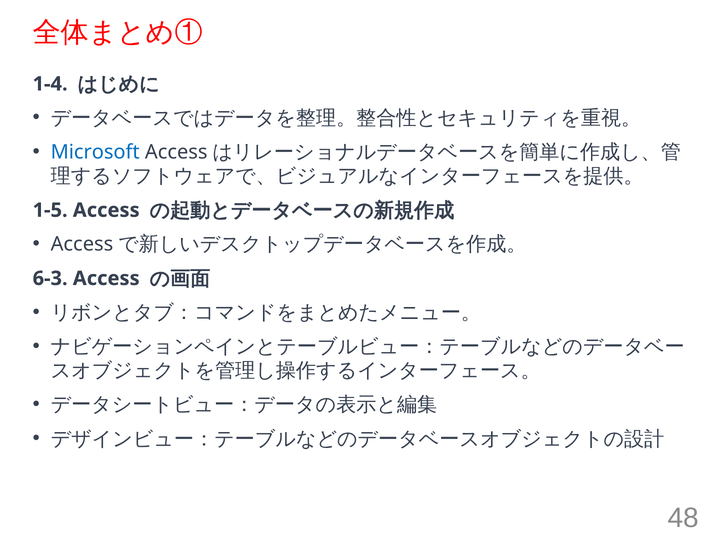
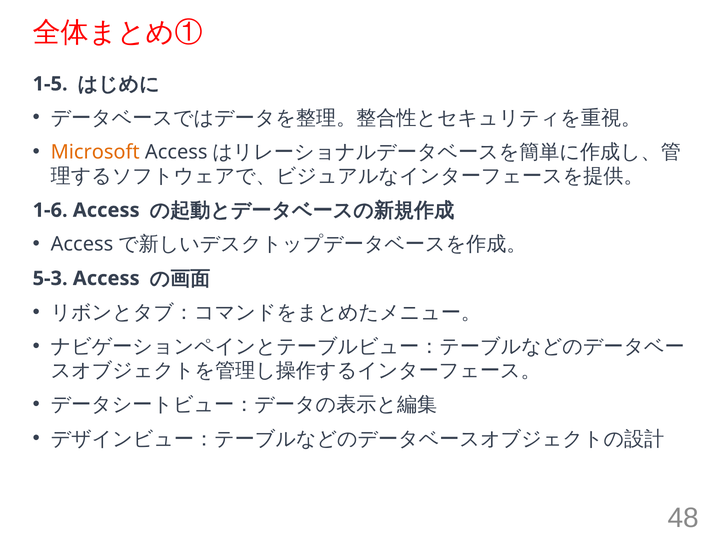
1-4: 1-4 -> 1-5 (50, 84)
Microsoft colour: blue -> orange (95, 152)
1-5: 1-5 -> 1-6 (50, 210)
6-3: 6-3 -> 5-3 (50, 279)
